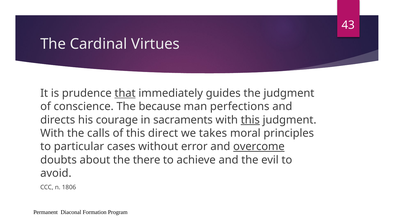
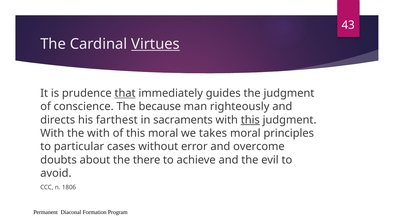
Virtues underline: none -> present (155, 44)
perfections: perfections -> righteously (240, 106)
courage: courage -> farthest (117, 120)
the calls: calls -> with (98, 133)
this direct: direct -> moral (163, 133)
overcome underline: present -> none (259, 146)
